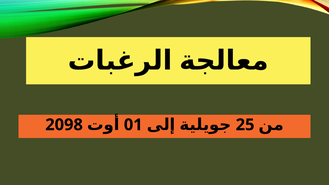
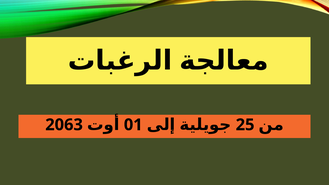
2098: 2098 -> 2063 (64, 125)
